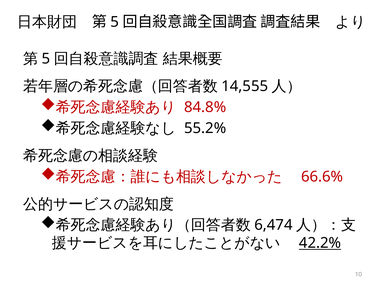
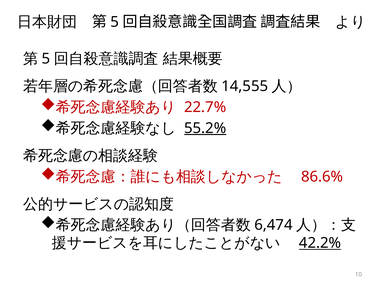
84.8%: 84.8% -> 22.7% (205, 107)
55.2% underline: none -> present (205, 128)
66.6%: 66.6% -> 86.6% (322, 177)
